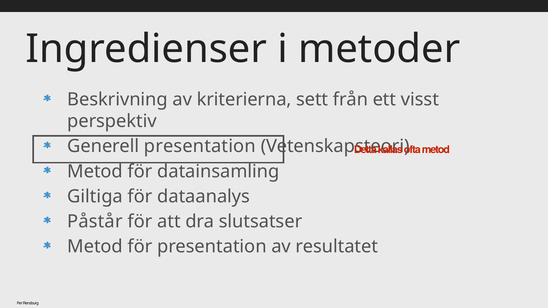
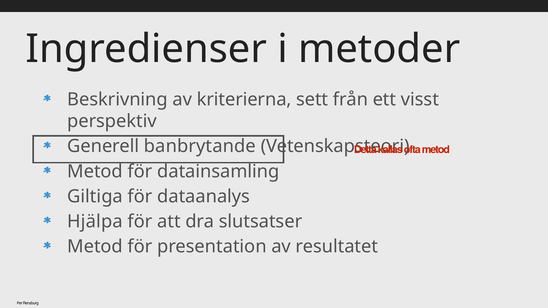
Generell presentation: presentation -> banbrytande (200, 146)
Påstår: Påstår -> Hjälpa (95, 222)
